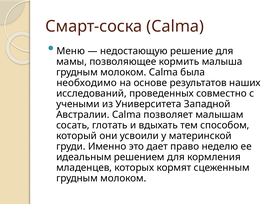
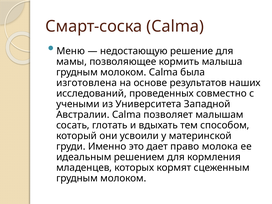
необходимо: необходимо -> изготовлена (87, 83)
неделю: неделю -> молока (220, 146)
